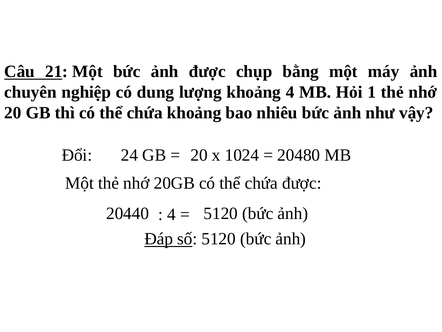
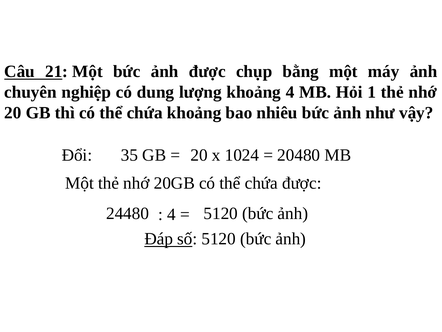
24: 24 -> 35 (129, 155)
20440: 20440 -> 24480 (128, 213)
